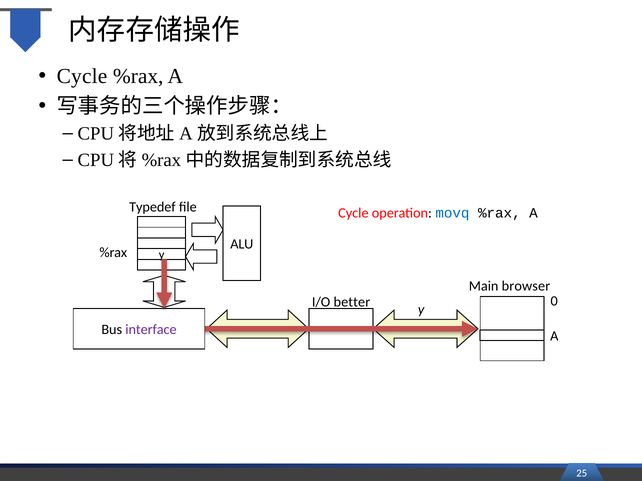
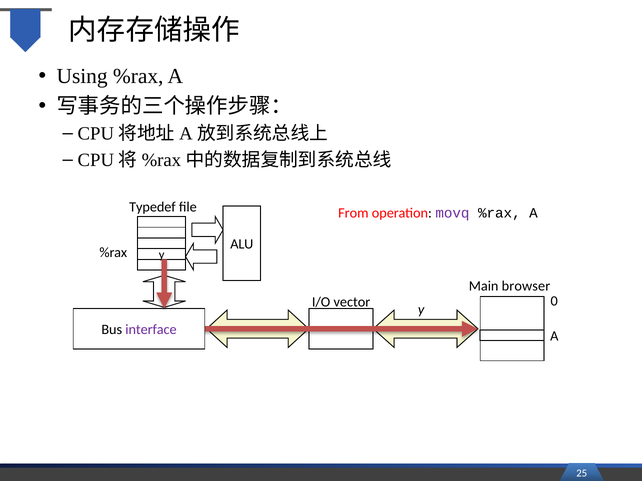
Cycle: Cycle -> Using (82, 76)
Cycle: Cycle -> From (353, 213)
movq colour: blue -> purple (452, 213)
better: better -> vector (352, 302)
